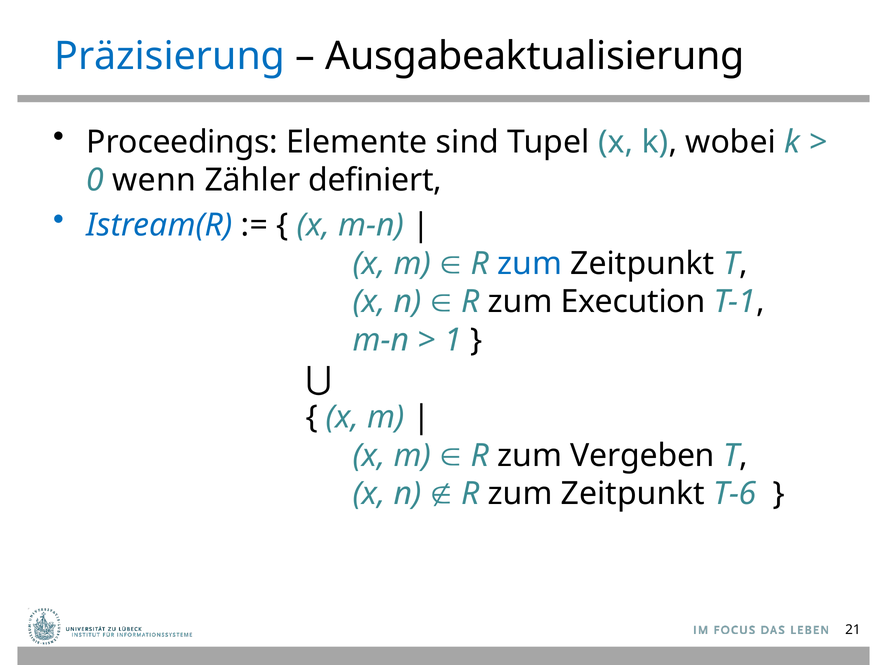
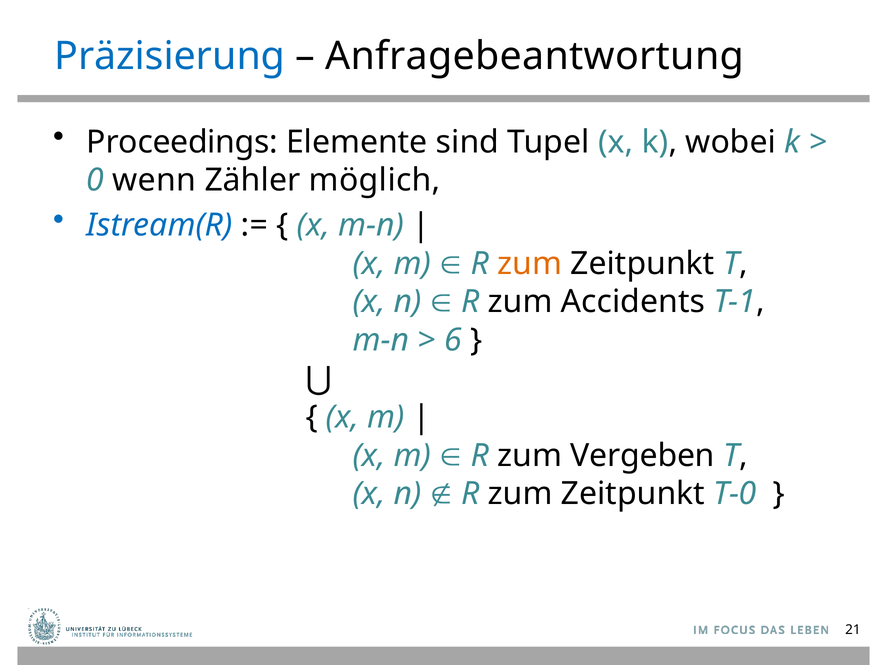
Ausgabeaktualisierung: Ausgabeaktualisierung -> Anfragebeantwortung (535, 56)
definiert: definiert -> möglich (375, 180)
zum colour: blue -> orange (530, 264)
Execution: Execution -> Accidents (633, 302)
1: 1 -> 6 (453, 340)
T-6: T-6 -> T-0 (735, 494)
